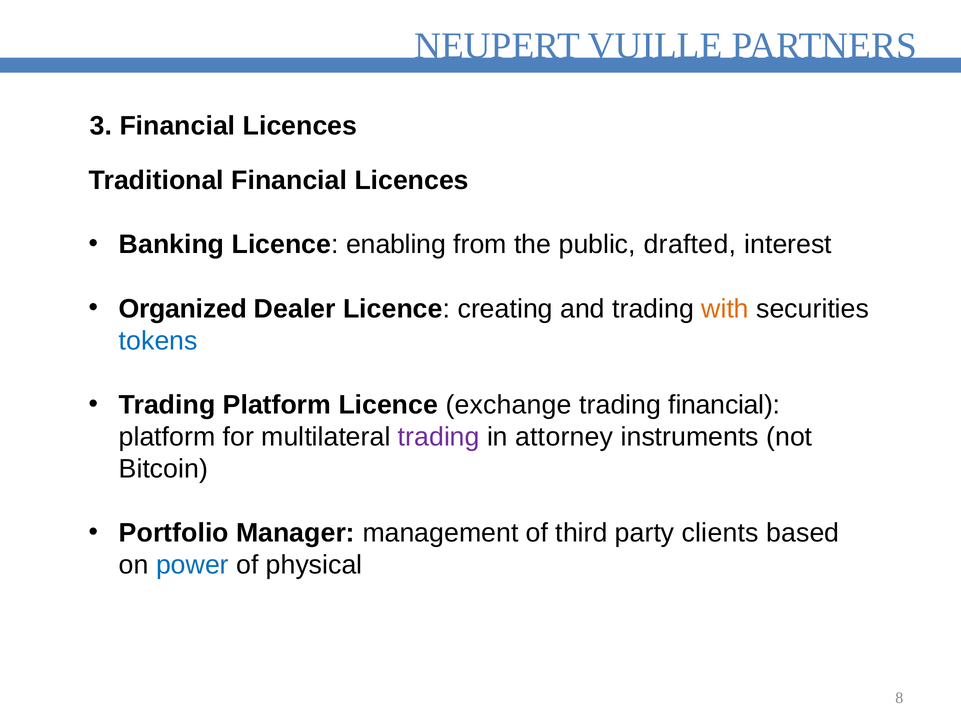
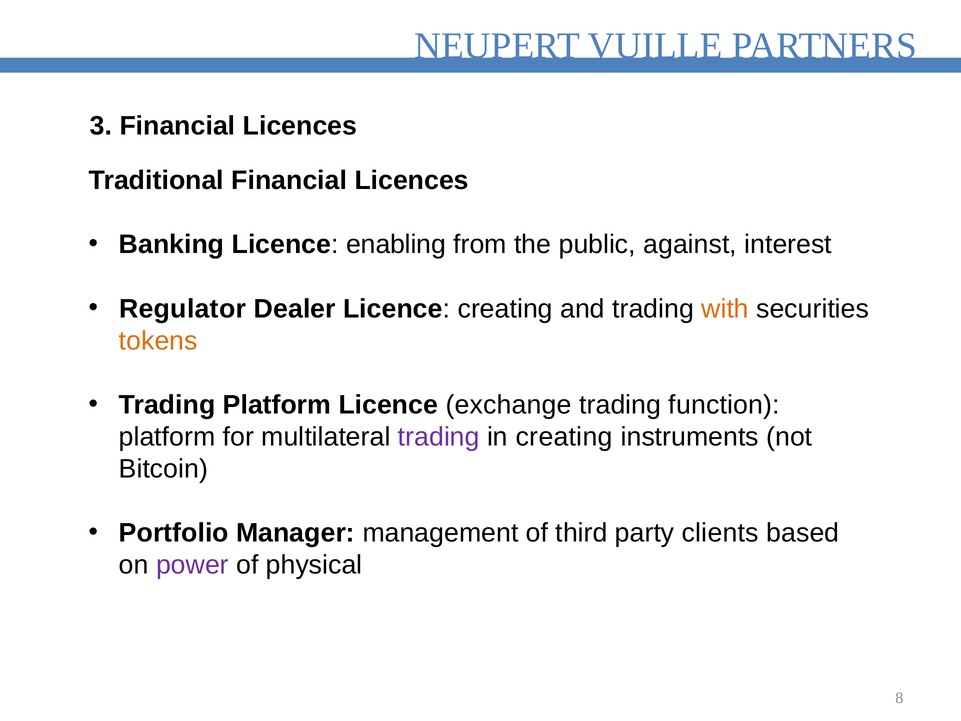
drafted: drafted -> against (690, 244)
Organized: Organized -> Regulator (183, 309)
tokens colour: blue -> orange (158, 341)
trading financial: financial -> function (724, 405)
in attorney: attorney -> creating (564, 437)
power colour: blue -> purple (192, 565)
